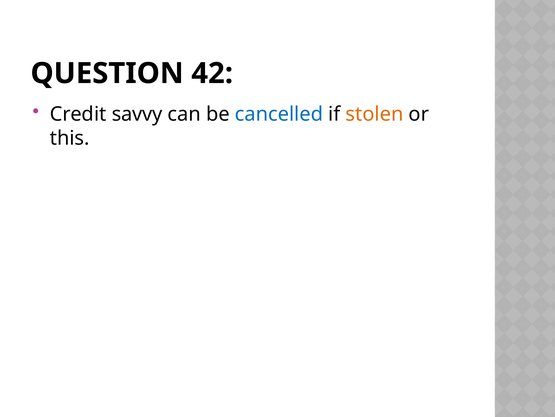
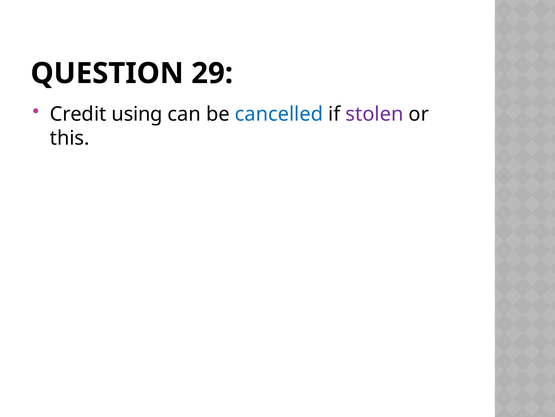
42: 42 -> 29 (212, 73)
savvy: savvy -> using (137, 114)
stolen colour: orange -> purple (374, 114)
